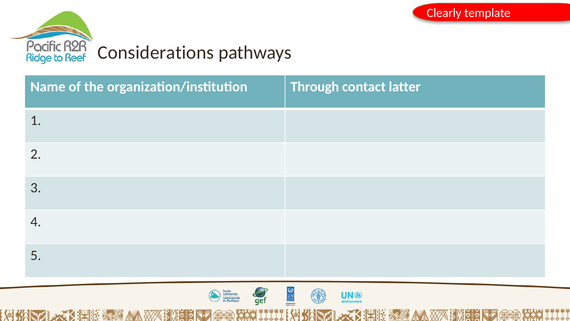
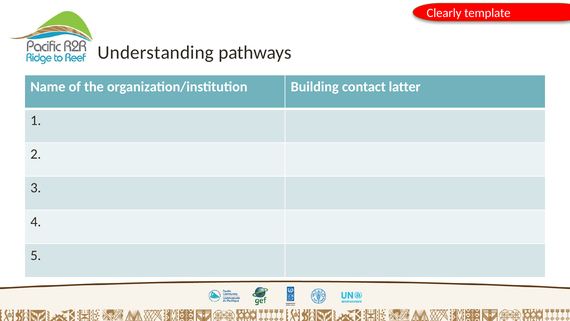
Considerations: Considerations -> Understanding (156, 52)
Through: Through -> Building (315, 87)
